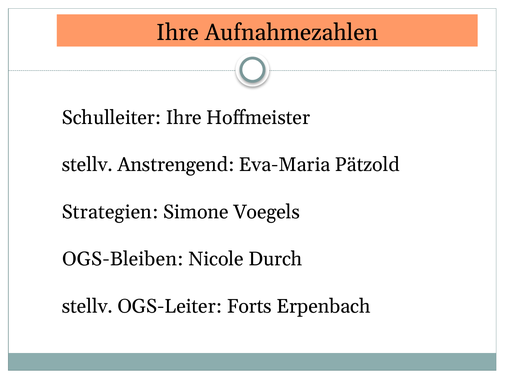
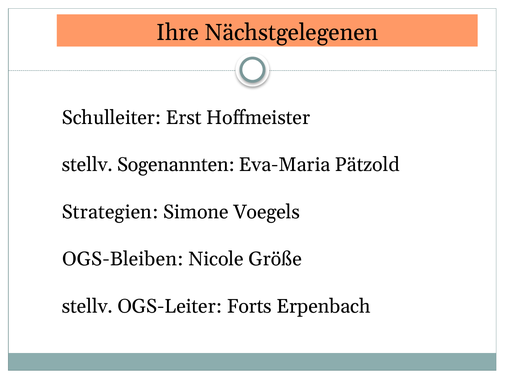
Aufnahmezahlen: Aufnahmezahlen -> Nächstgelegenen (291, 32)
Schulleiter Ihre: Ihre -> Erst (184, 118)
Anstrengend: Anstrengend -> Sogenannten (176, 165)
Durch: Durch -> Größe (275, 259)
